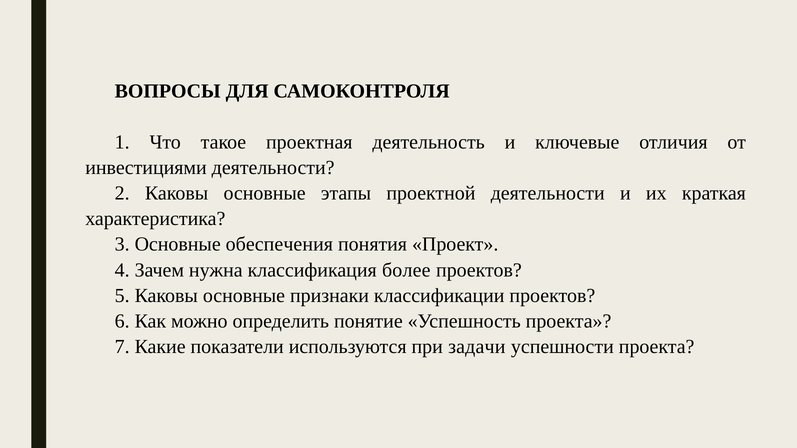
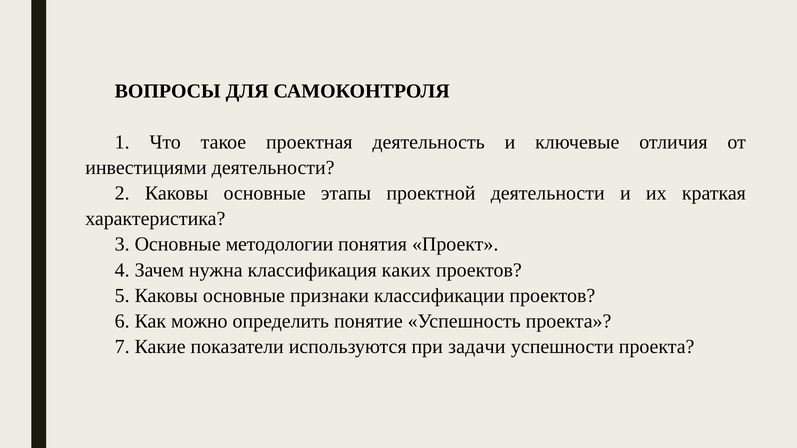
обеспечения: обеспечения -> методологии (279, 245)
более: более -> каких (406, 270)
